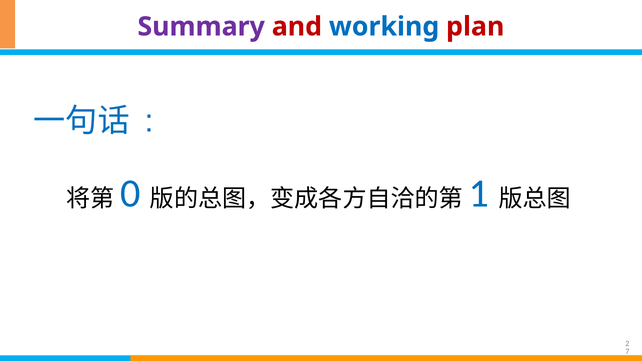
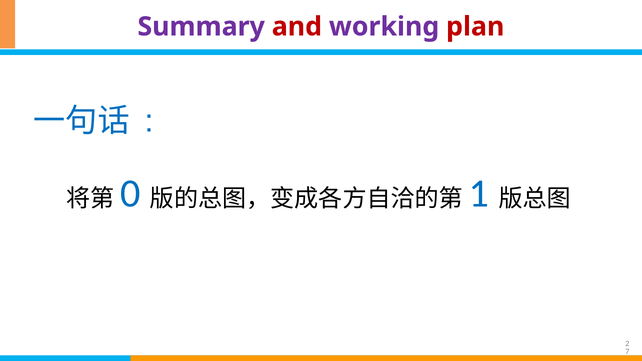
working colour: blue -> purple (384, 27)
